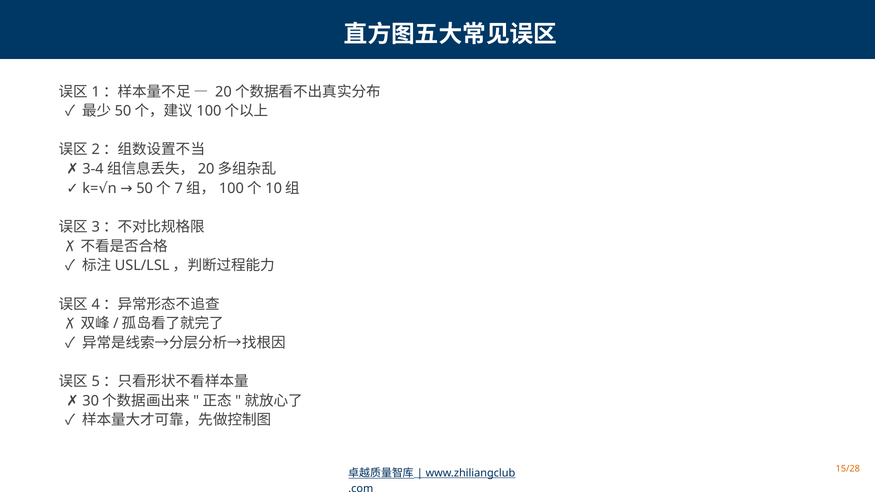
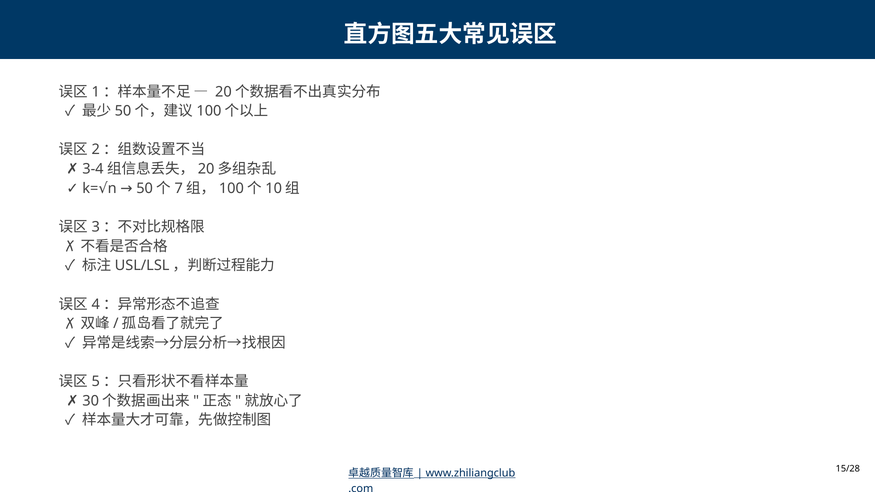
15/28 colour: orange -> black (848, 469)
